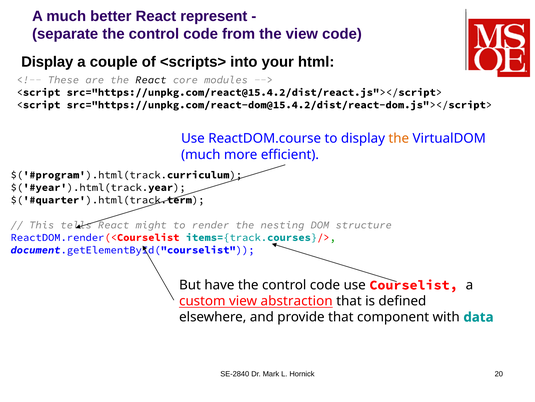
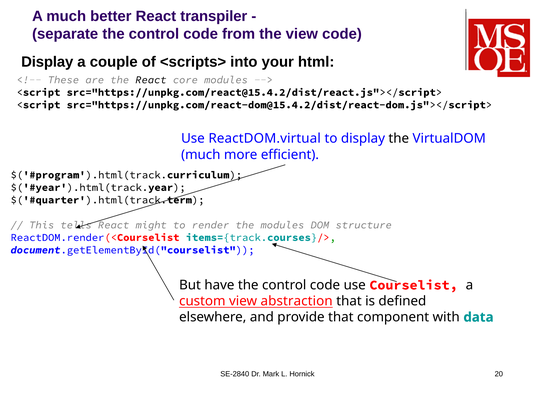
represent: represent -> transpiler (214, 16)
ReactDOM.course: ReactDOM.course -> ReactDOM.virtual (265, 138)
the colour: orange -> black (399, 138)
the nesting: nesting -> modules (282, 225)
